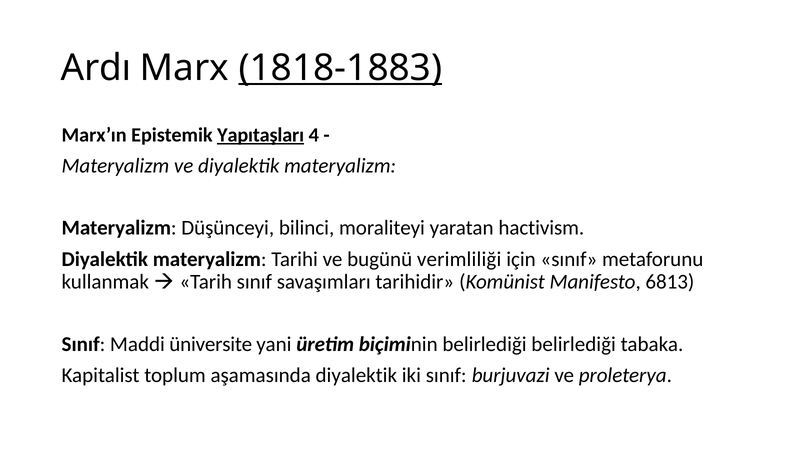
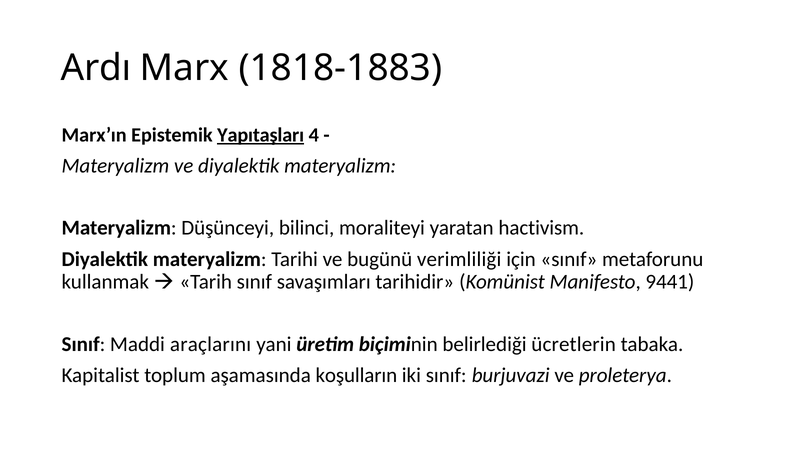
1818-1883 underline: present -> none (340, 68)
6813: 6813 -> 9441 (670, 282)
üniversite: üniversite -> araçlarını (211, 344)
belirlediği belirlediği: belirlediği -> ücretlerin (574, 344)
aşamasında diyalektik: diyalektik -> koşulların (356, 375)
